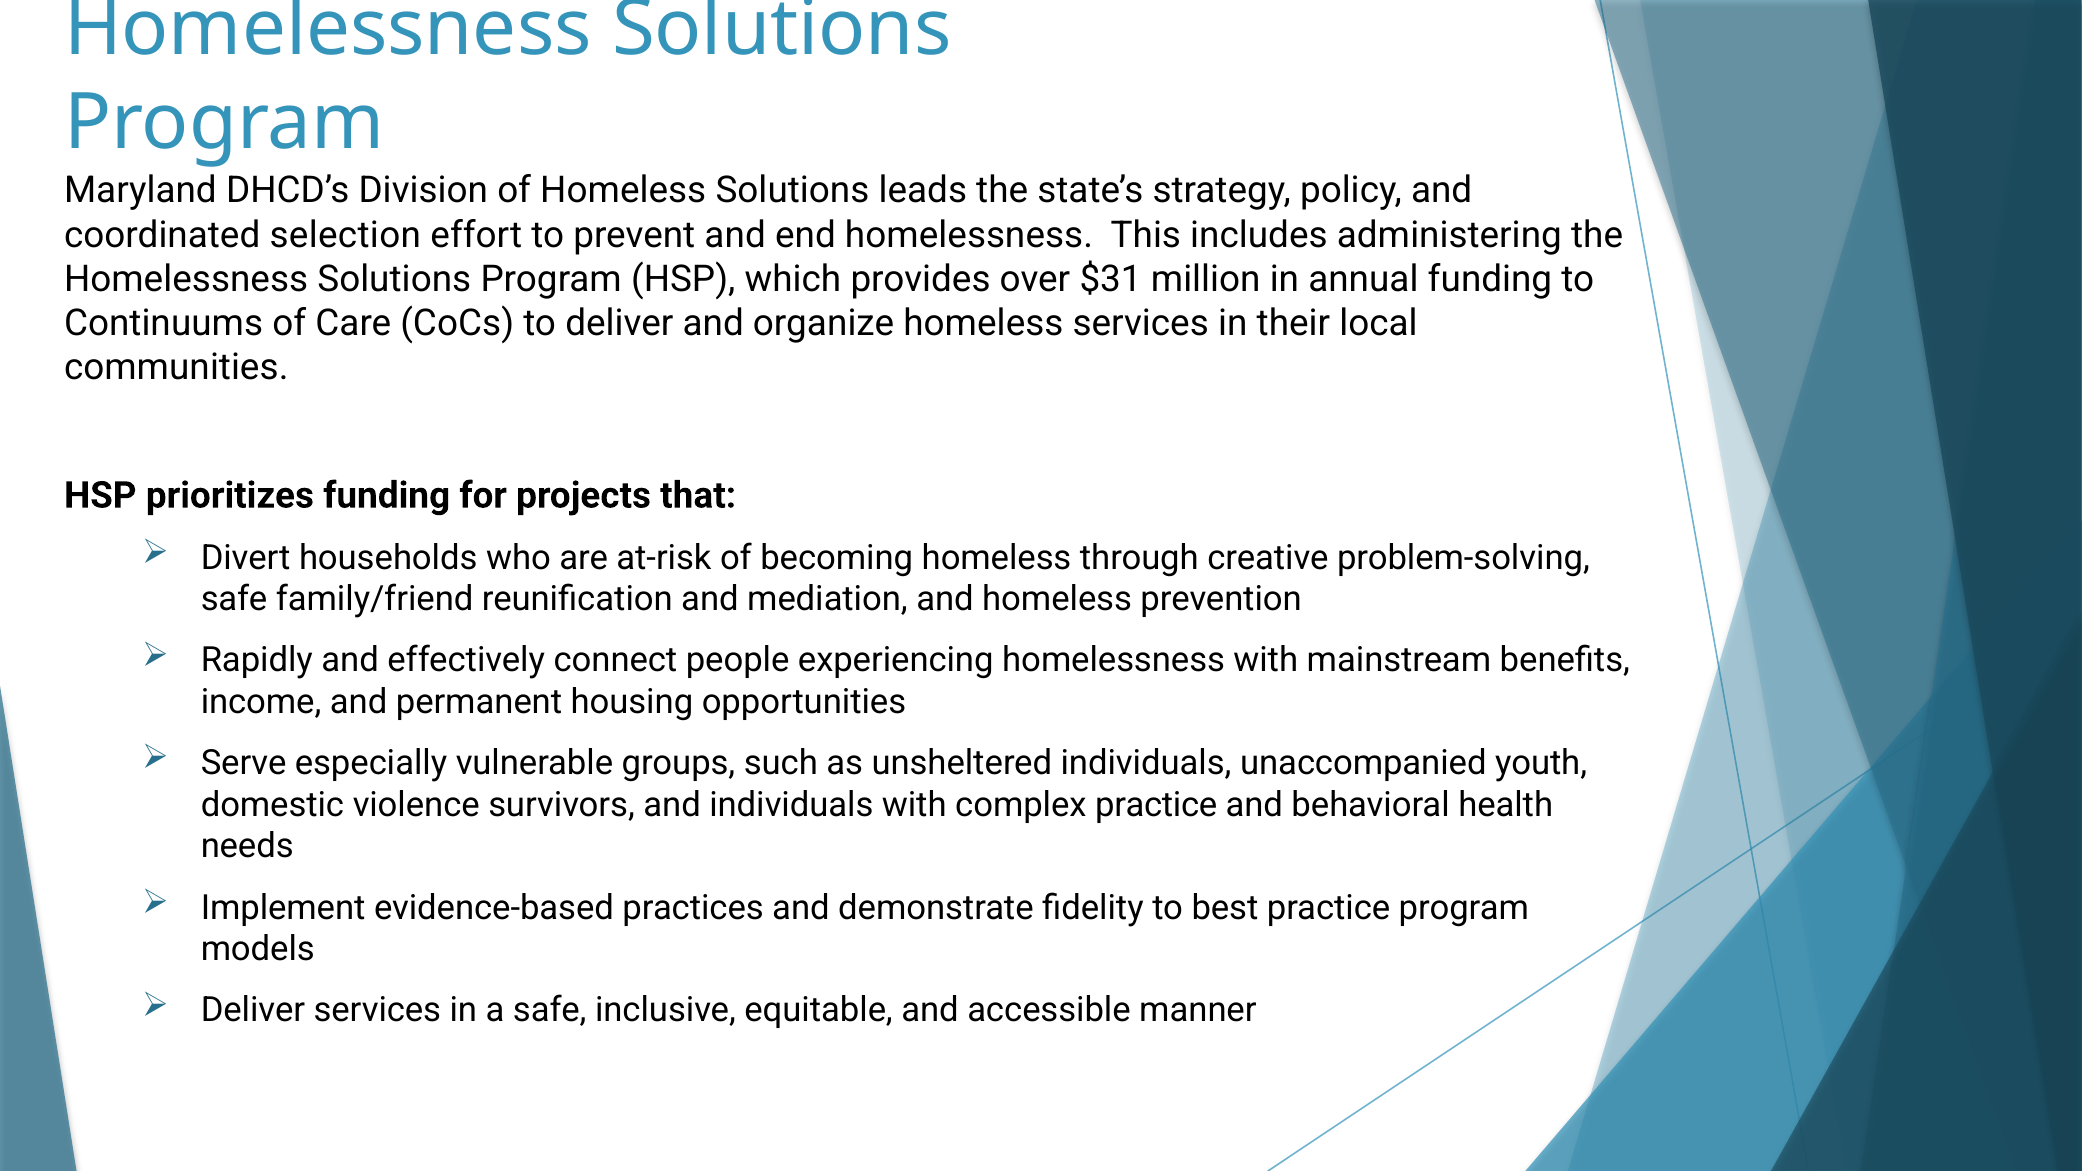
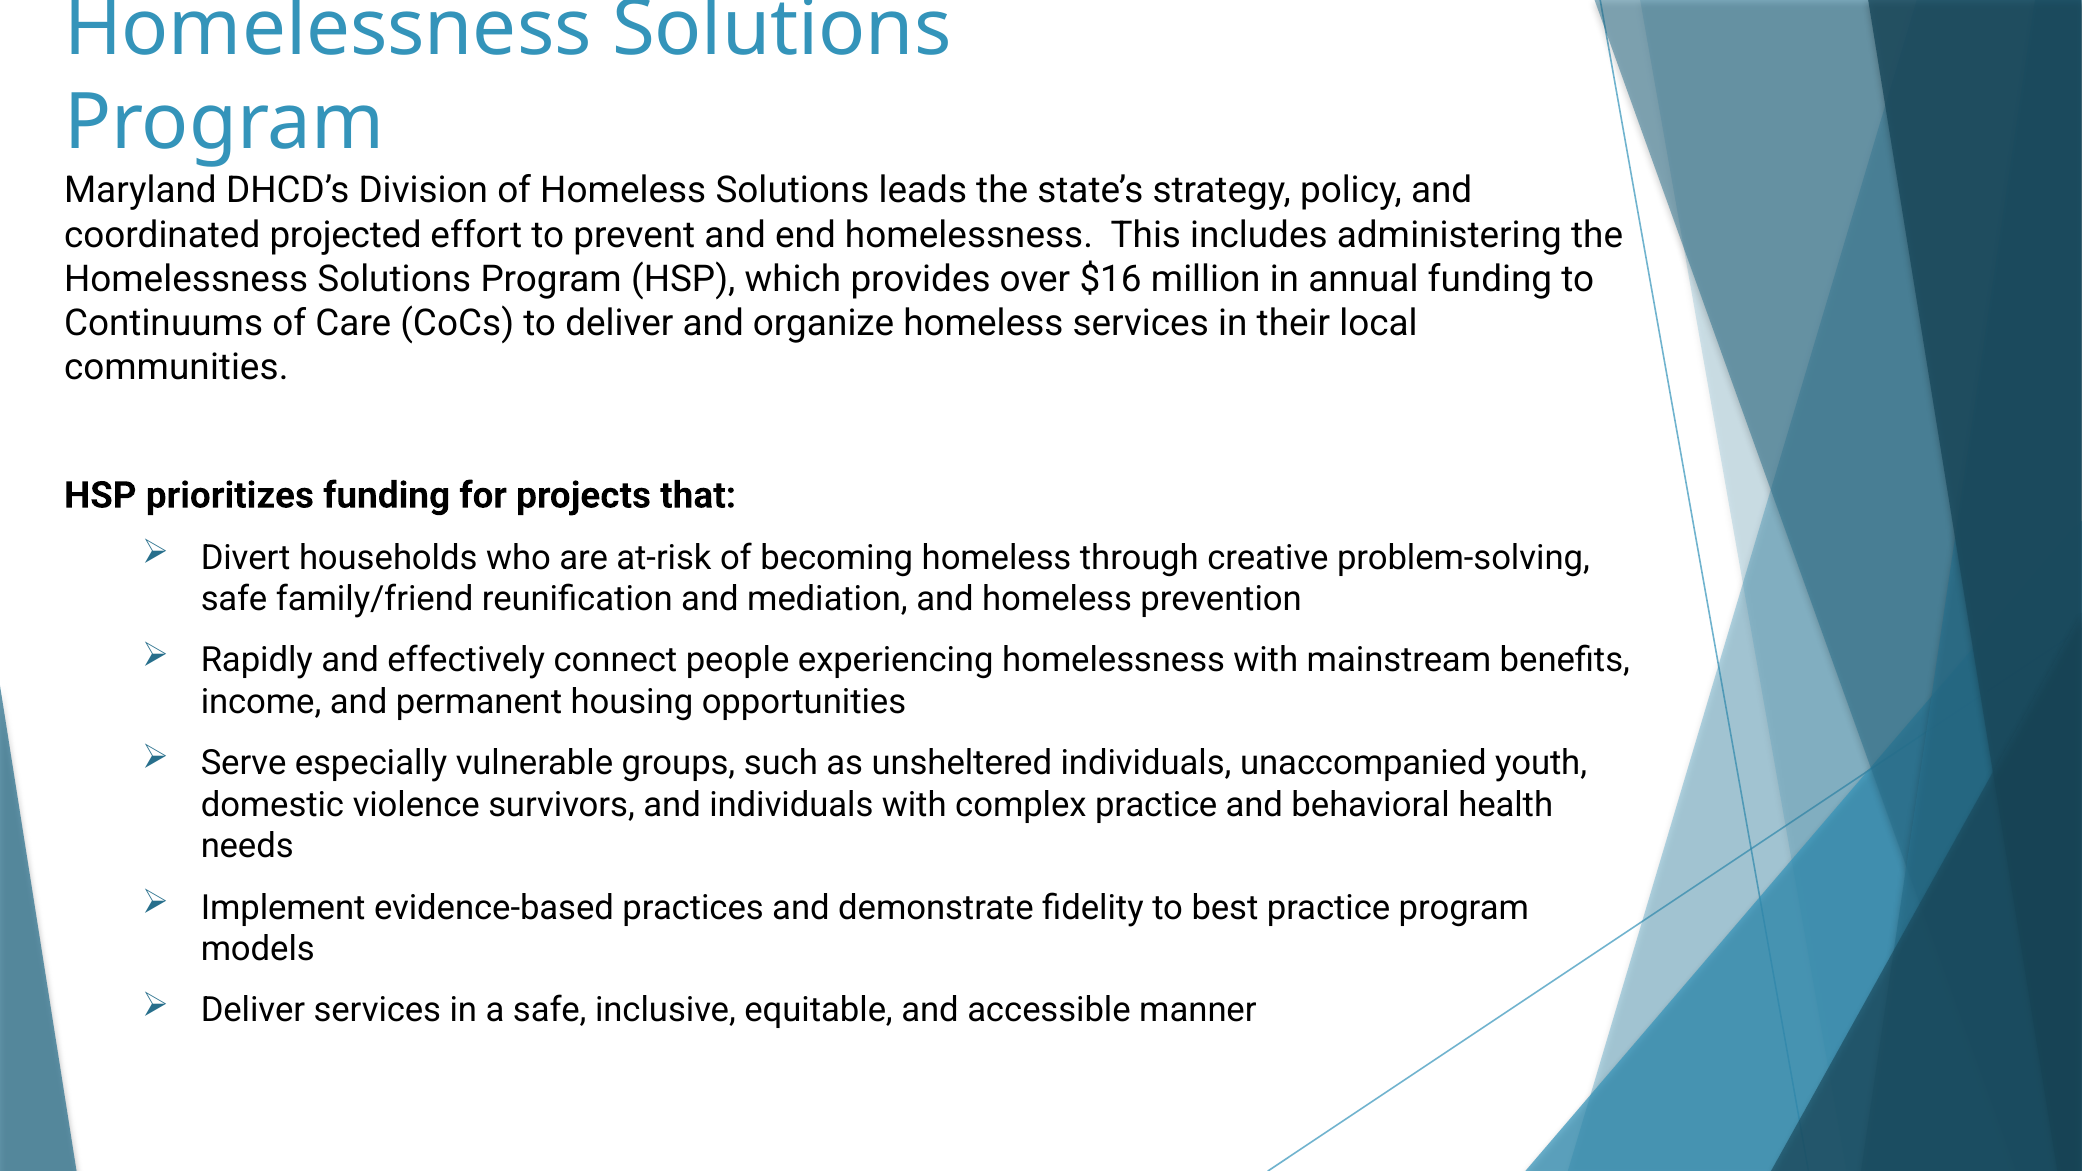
selection: selection -> projected (346, 235)
$31: $31 -> $16 (1111, 279)
